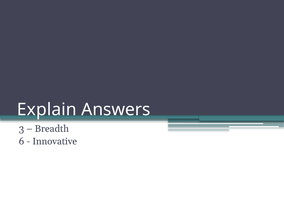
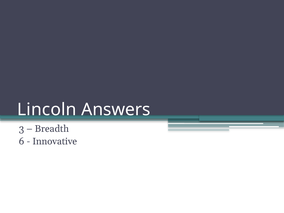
Explain: Explain -> Lincoln (47, 110)
